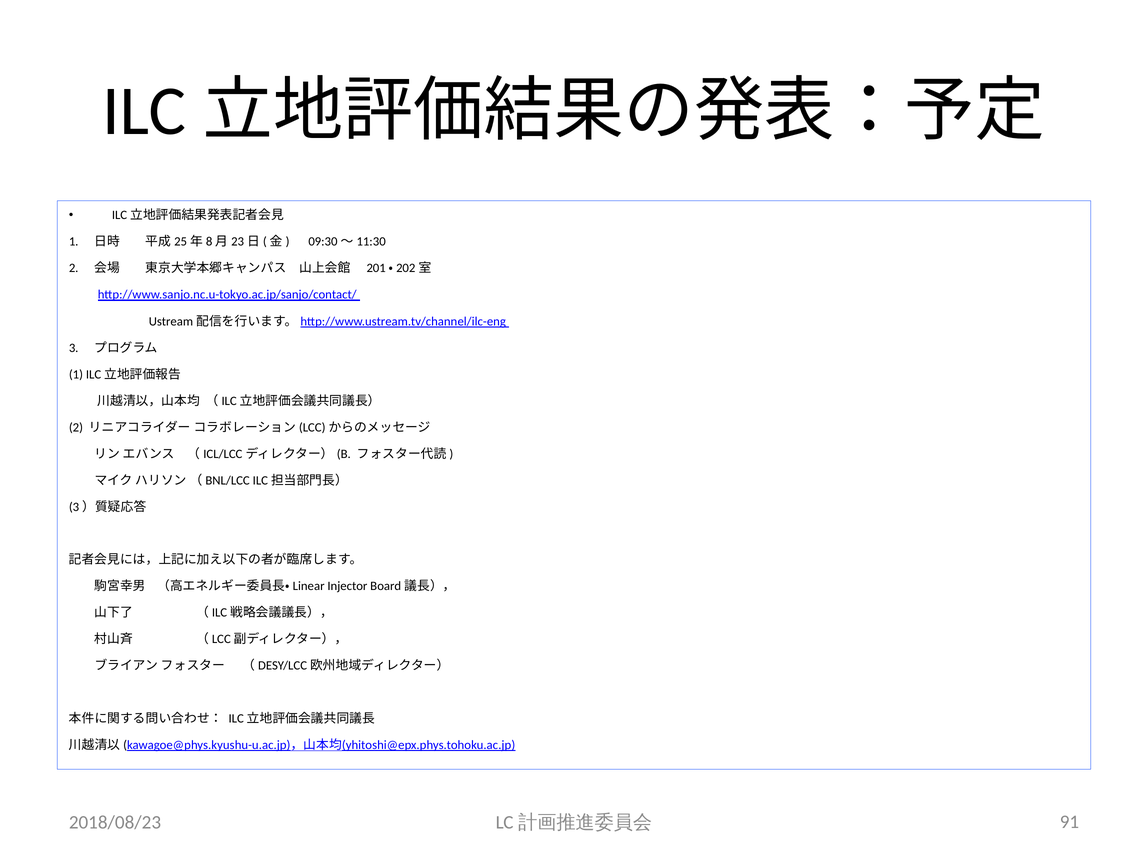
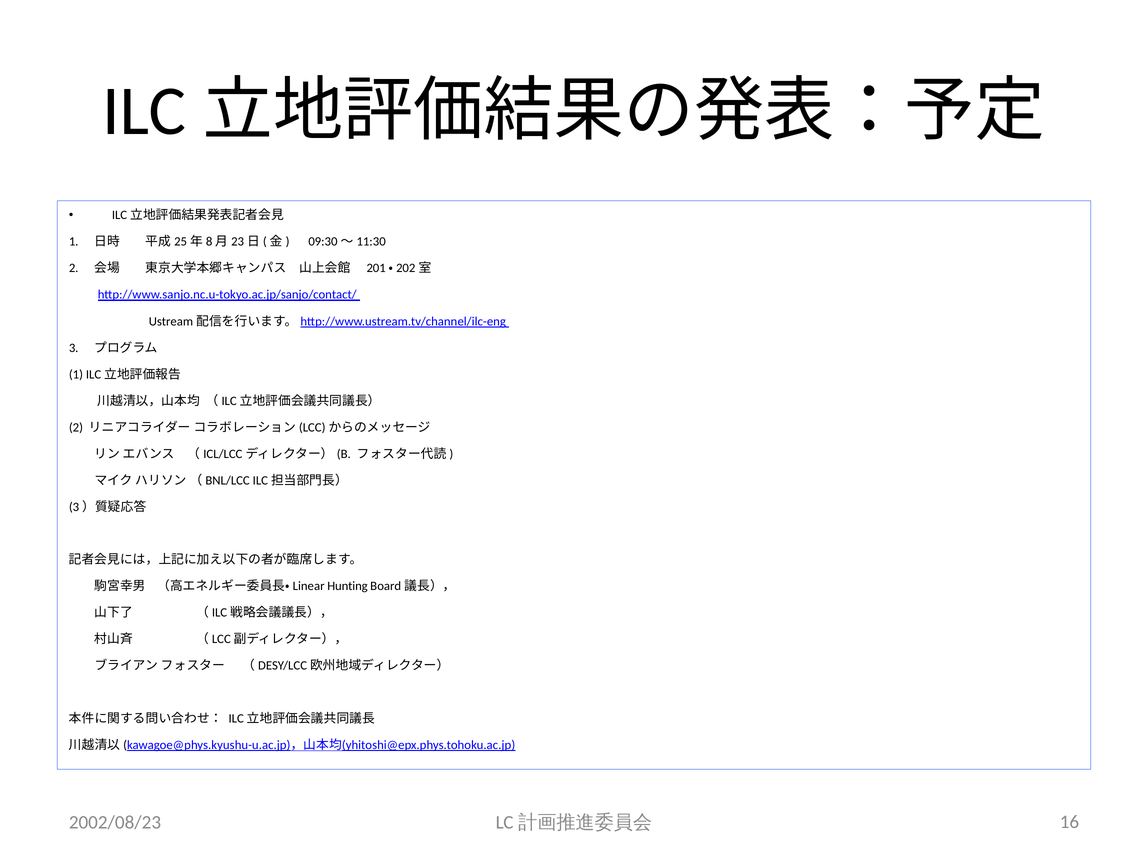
Injector: Injector -> Hunting (347, 586)
2018/08/23: 2018/08/23 -> 2002/08/23 (115, 822)
91: 91 -> 16 (1069, 822)
